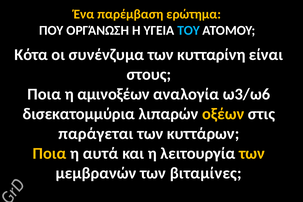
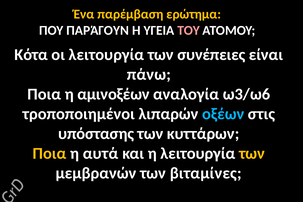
ΟΡΓΆΝΩΣΗ: ΟΡΓΆΝΩΣΗ -> ΠΑΡΆΓΟΥΝ (98, 30)
ΤΟΥ colour: light blue -> pink (189, 30)
οι συνένζυμα: συνένζυμα -> λειτουργία (106, 55)
κυτταρίνη: κυτταρίνη -> συνέπειες (211, 55)
στους: στους -> πάνω (149, 74)
δισεκατομμύρια: δισεκατομμύρια -> τροποποιημένοι (79, 114)
οξέων colour: yellow -> light blue (223, 114)
παράγεται: παράγεται -> υπόστασης (96, 134)
